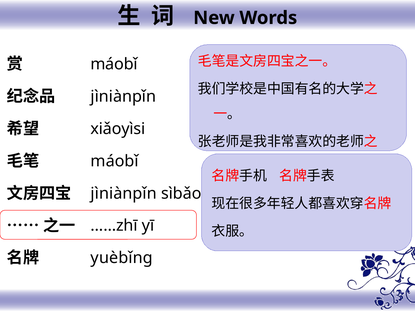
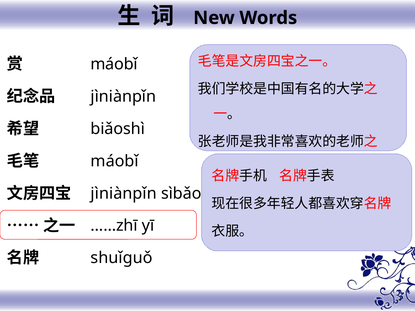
xiǎoyìsi: xiǎoyìsi -> biǎoshì (118, 129)
yuèbǐng: yuèbǐng -> shuǐguǒ (122, 258)
